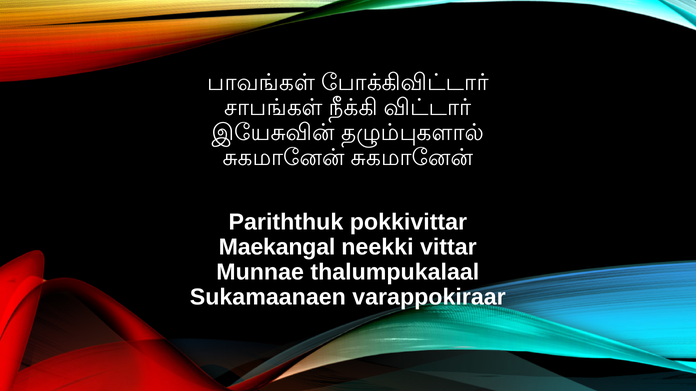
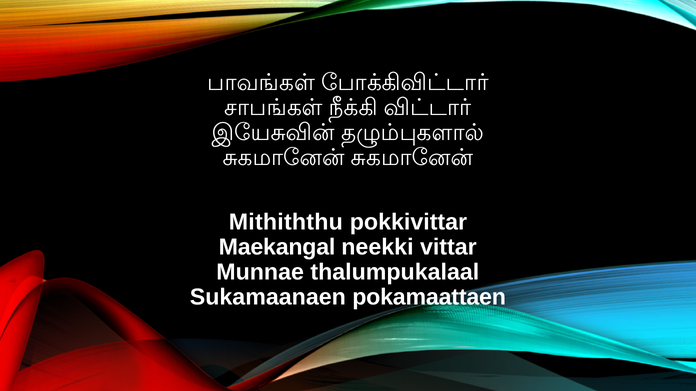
Pariththuk: Pariththuk -> Mithiththu (286, 222)
varappokiraar: varappokiraar -> pokamaattaen (429, 298)
